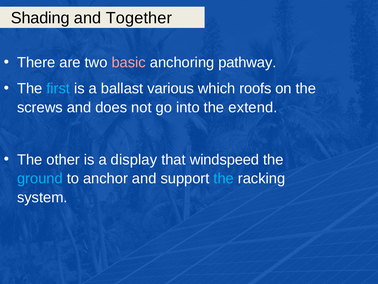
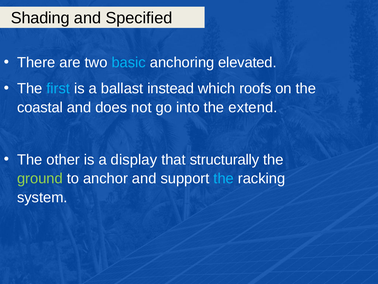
Together: Together -> Specified (139, 18)
basic colour: pink -> light blue (129, 62)
pathway: pathway -> elevated (247, 62)
various: various -> instead (171, 88)
screws: screws -> coastal (40, 107)
windspeed: windspeed -> structurally (224, 159)
ground colour: light blue -> light green (40, 178)
